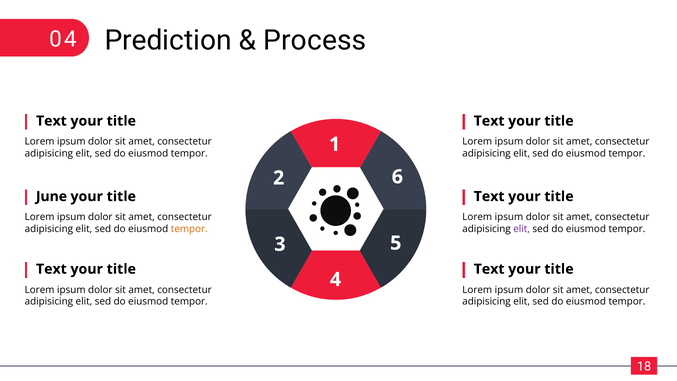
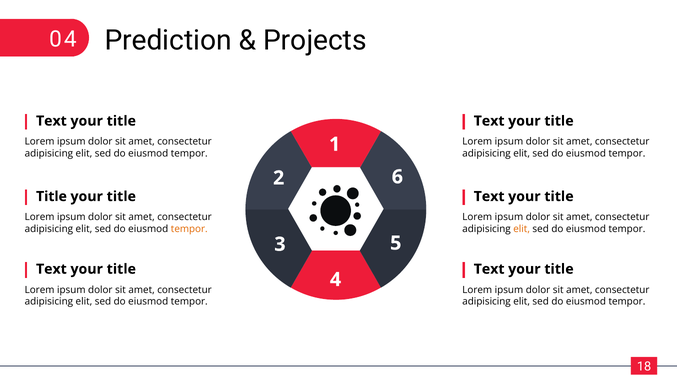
Process: Process -> Projects (315, 40)
June: June -> Title (51, 196)
elit colour: purple -> orange (522, 229)
